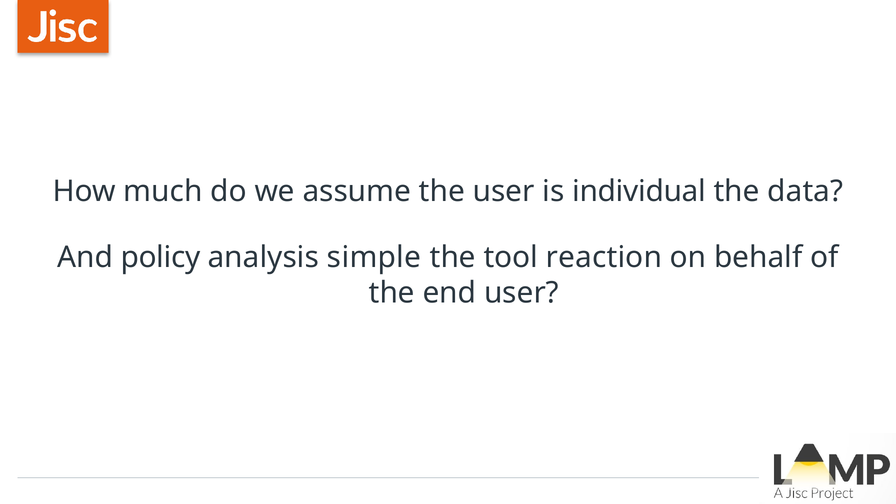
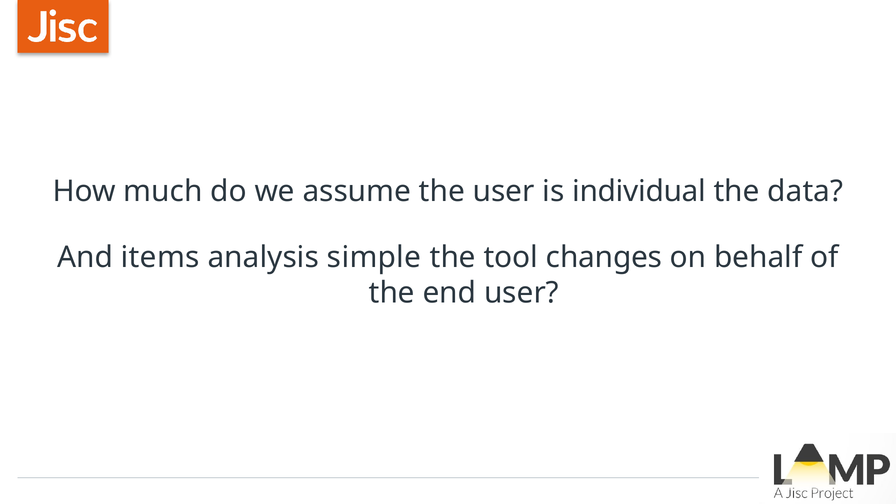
policy: policy -> items (160, 257)
reaction: reaction -> changes (604, 257)
